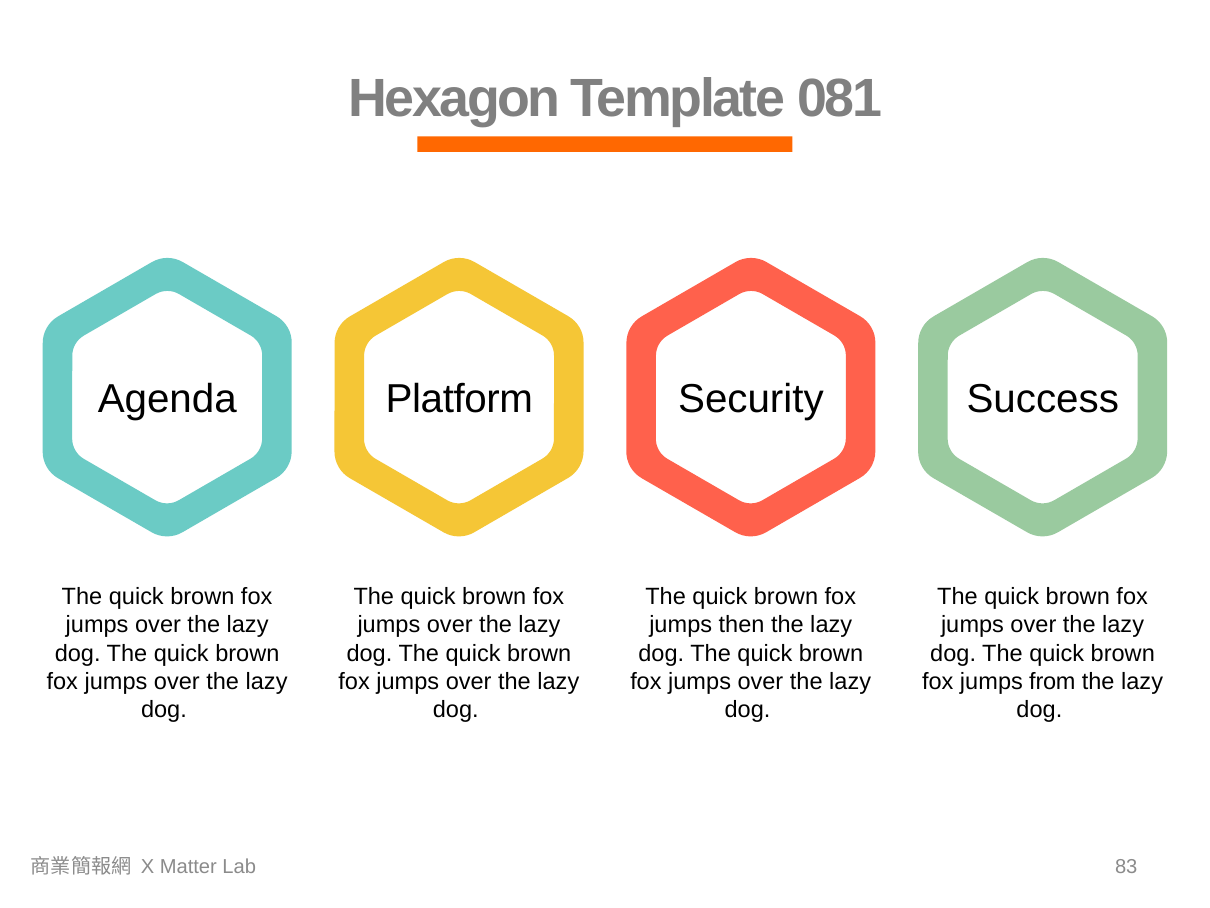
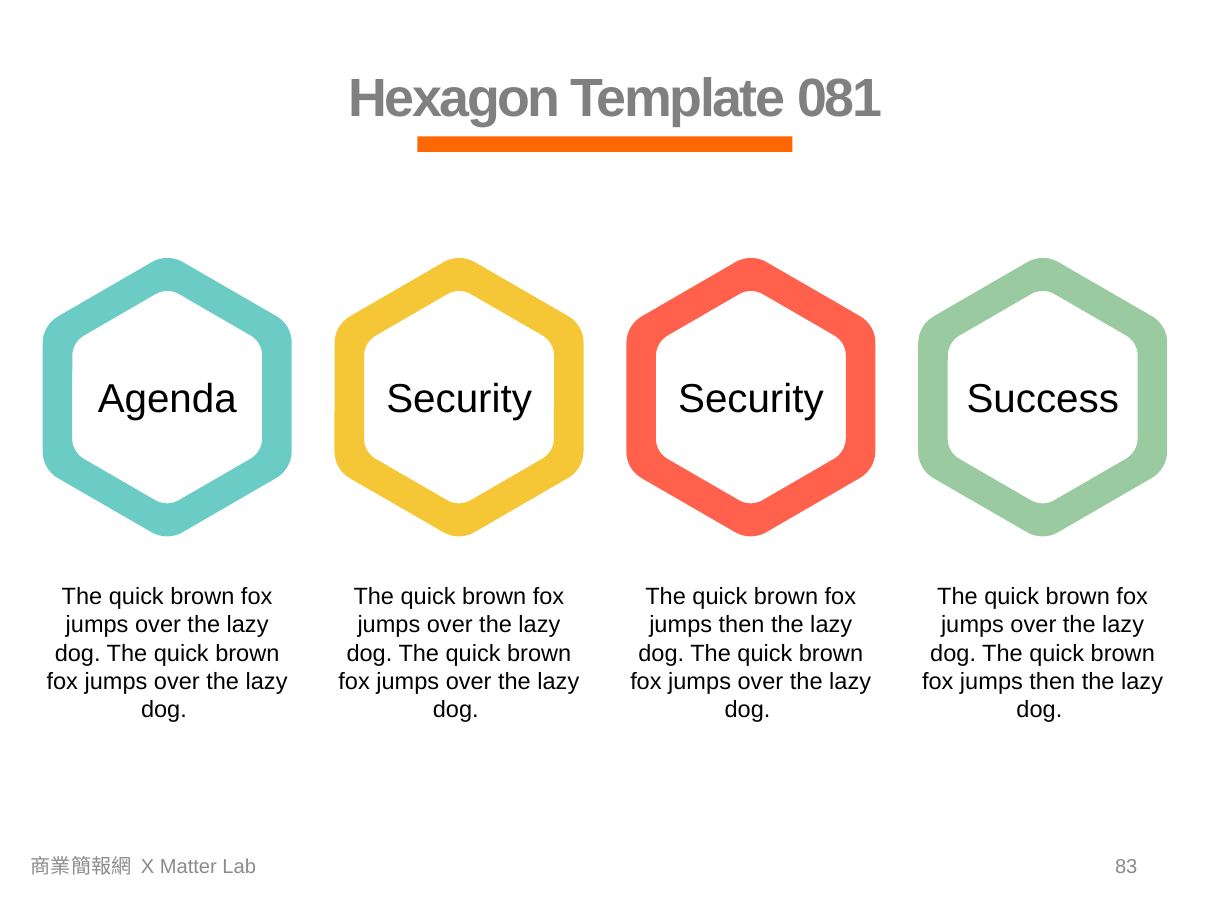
Agenda Platform: Platform -> Security (459, 399)
from: from -> then (1052, 681)
